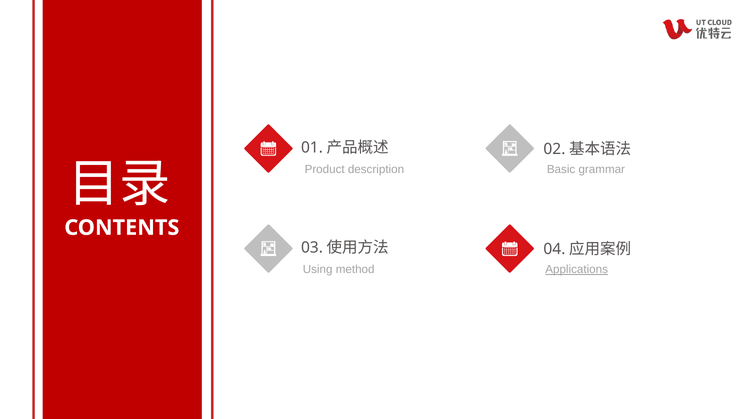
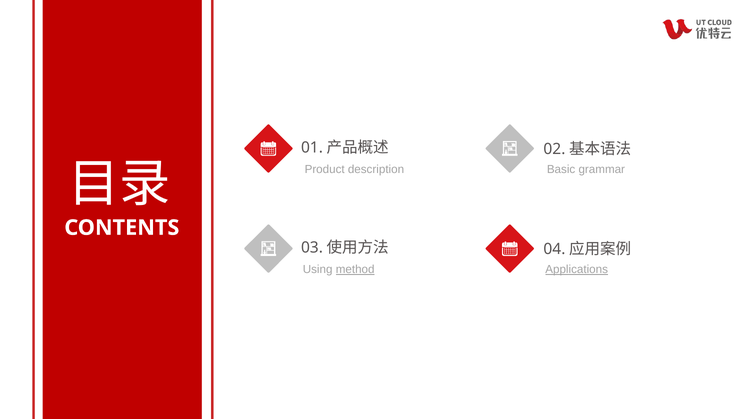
method underline: none -> present (355, 270)
